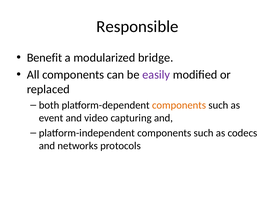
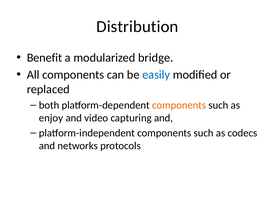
Responsible: Responsible -> Distribution (137, 27)
easily colour: purple -> blue (156, 75)
event: event -> enjoy (51, 118)
